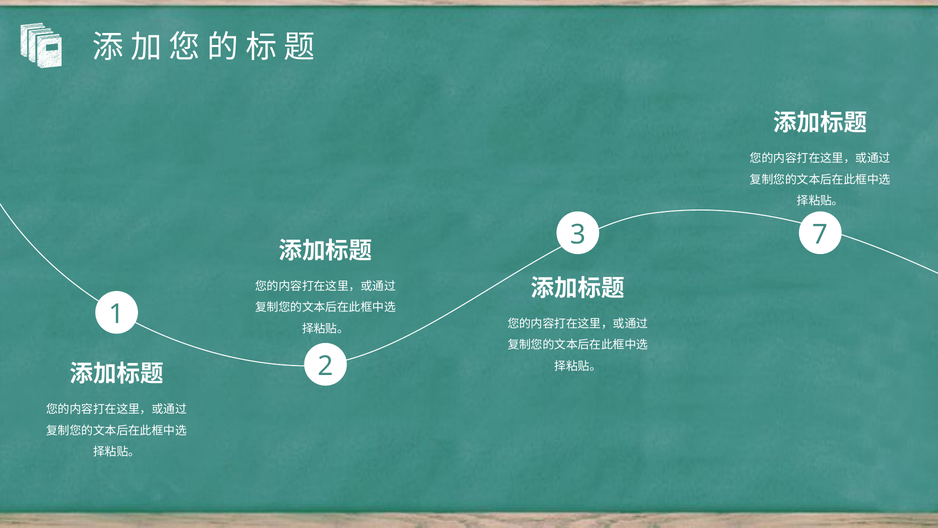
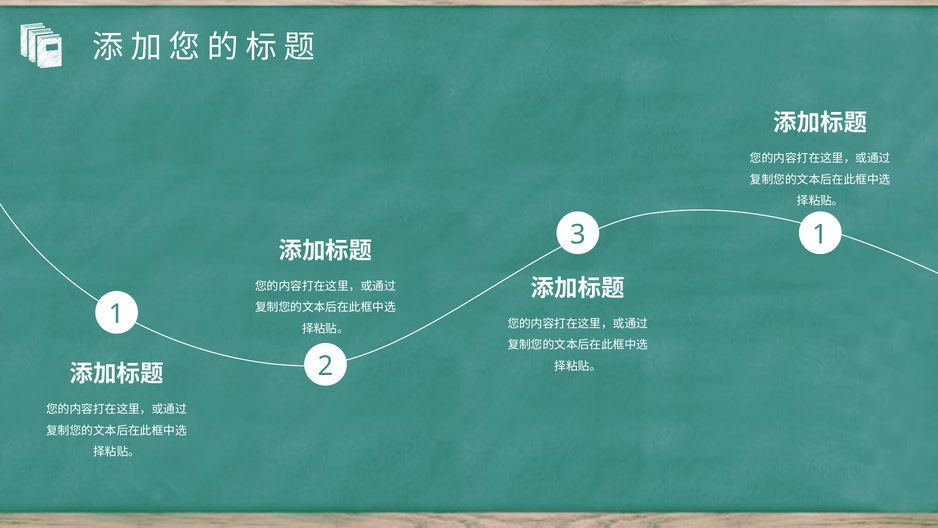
3 7: 7 -> 1 (820, 235)
